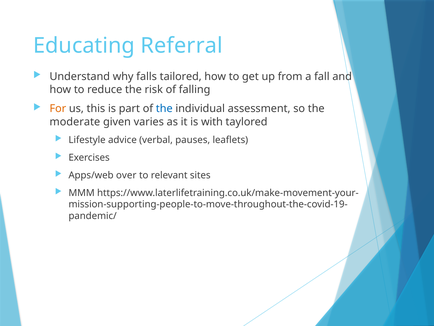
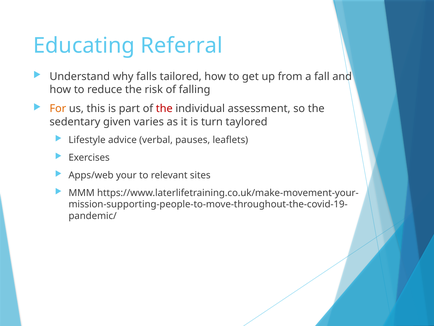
the colour: blue -> red (164, 109)
moderate: moderate -> sedentary (75, 122)
with: with -> turn (212, 122)
over: over -> your (126, 175)
